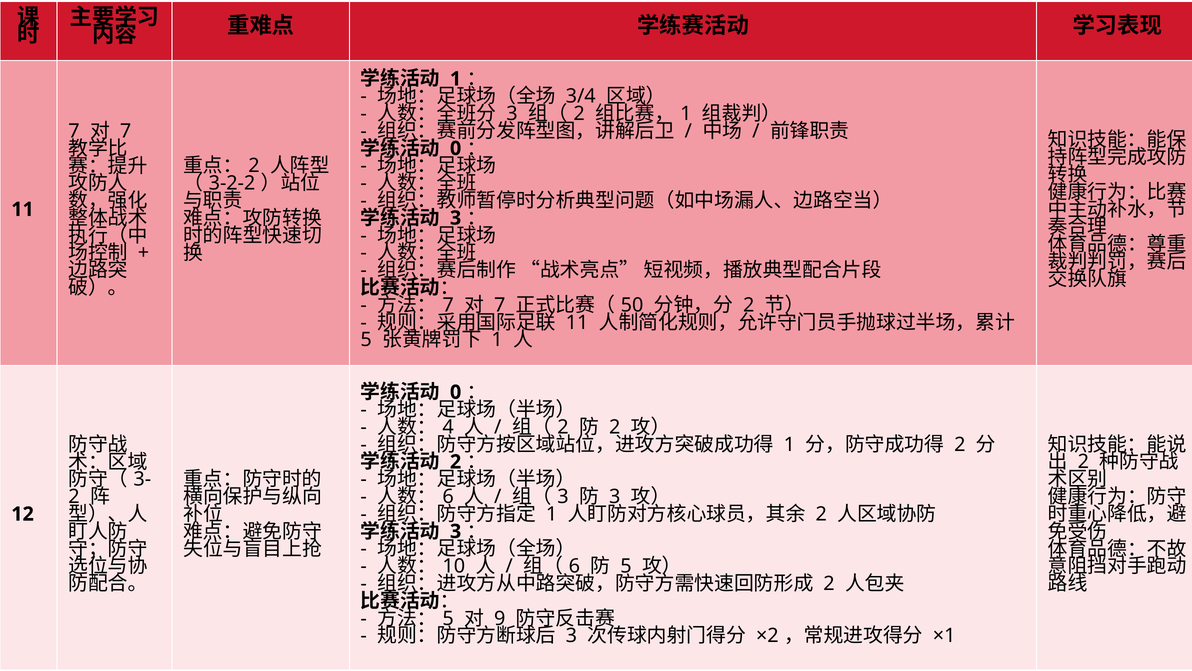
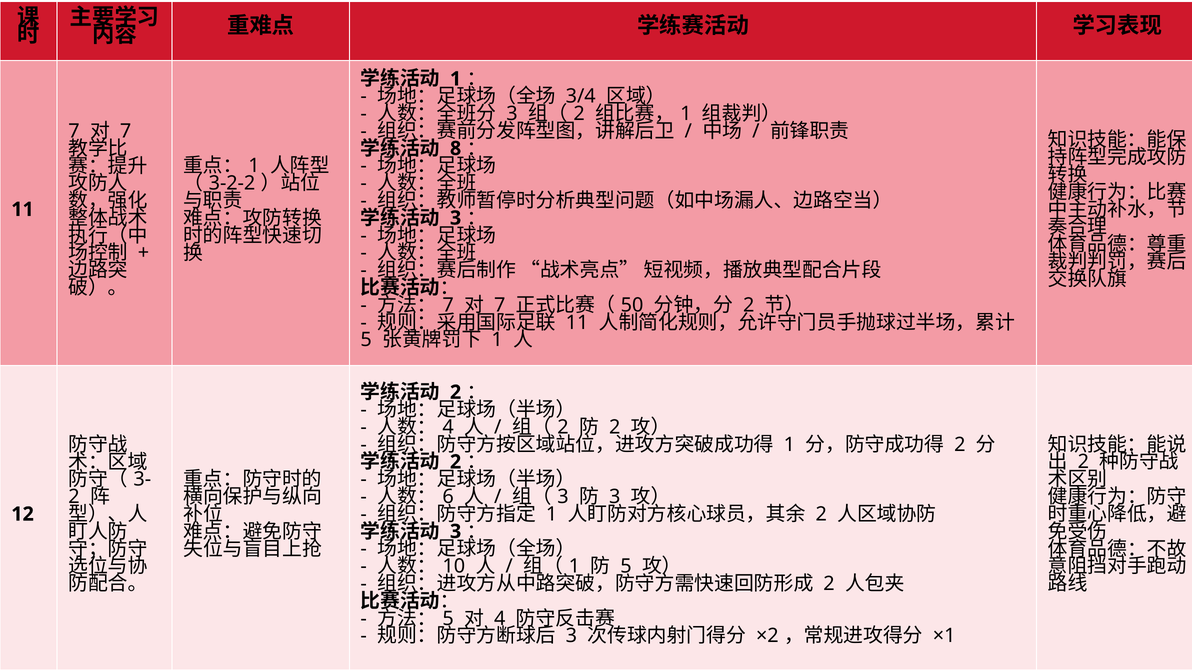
0: 0 -> 8 (456, 148)
2: 2 -> 1 (254, 166)
0: 0 -> 2 (456, 392)
6: 6 -> 1 (574, 566)
9: 9 -> 4 (500, 618)
